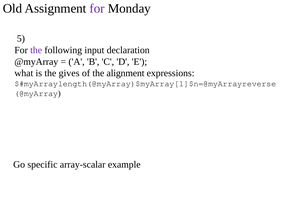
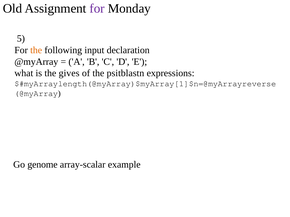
the colour: purple -> orange (36, 50)
alignment: alignment -> psitblastn (125, 73)
specific: specific -> genome (43, 165)
